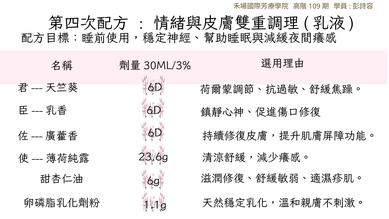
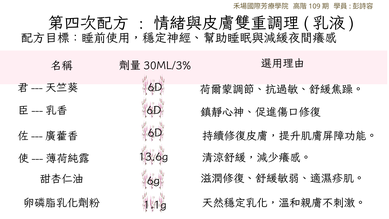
23.6g: 23.6g -> 13.6g (153, 157)
